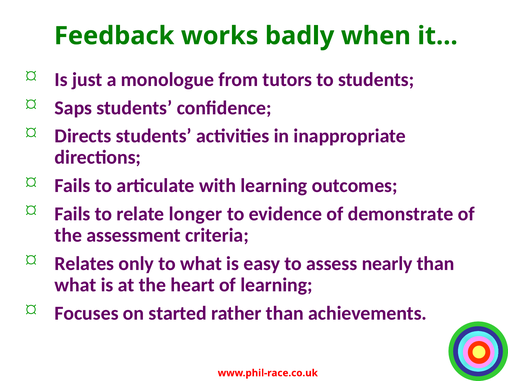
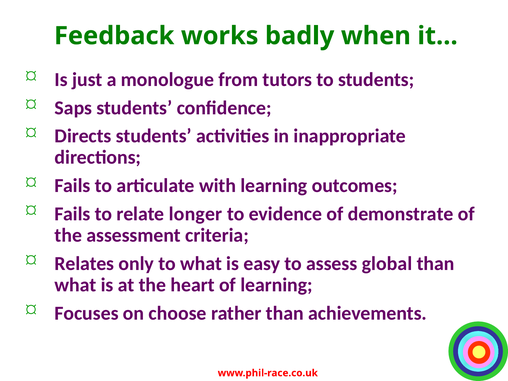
nearly: nearly -> global (387, 264)
started: started -> choose (178, 313)
